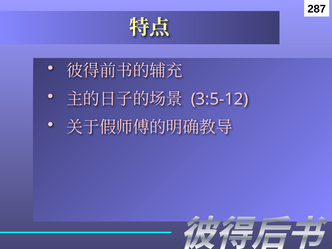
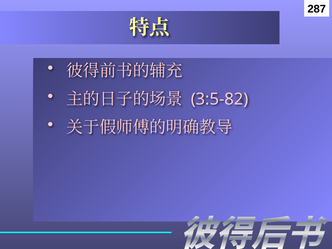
3:5-12: 3:5-12 -> 3:5-82 (220, 99)
